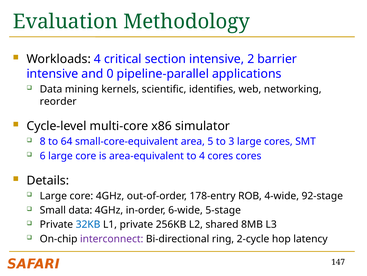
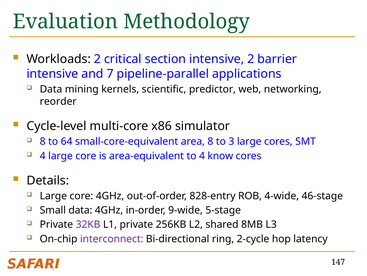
Workloads 4: 4 -> 2 (97, 59)
0: 0 -> 7 (110, 74)
identifies: identifies -> predictor (212, 89)
area 5: 5 -> 8 (210, 141)
6: 6 -> 4 (43, 155)
4 cores: cores -> know (220, 155)
178-entry: 178-entry -> 828-entry (213, 195)
92-stage: 92-stage -> 46-stage (322, 195)
6-wide: 6-wide -> 9-wide (185, 210)
32KB colour: blue -> purple (88, 224)
